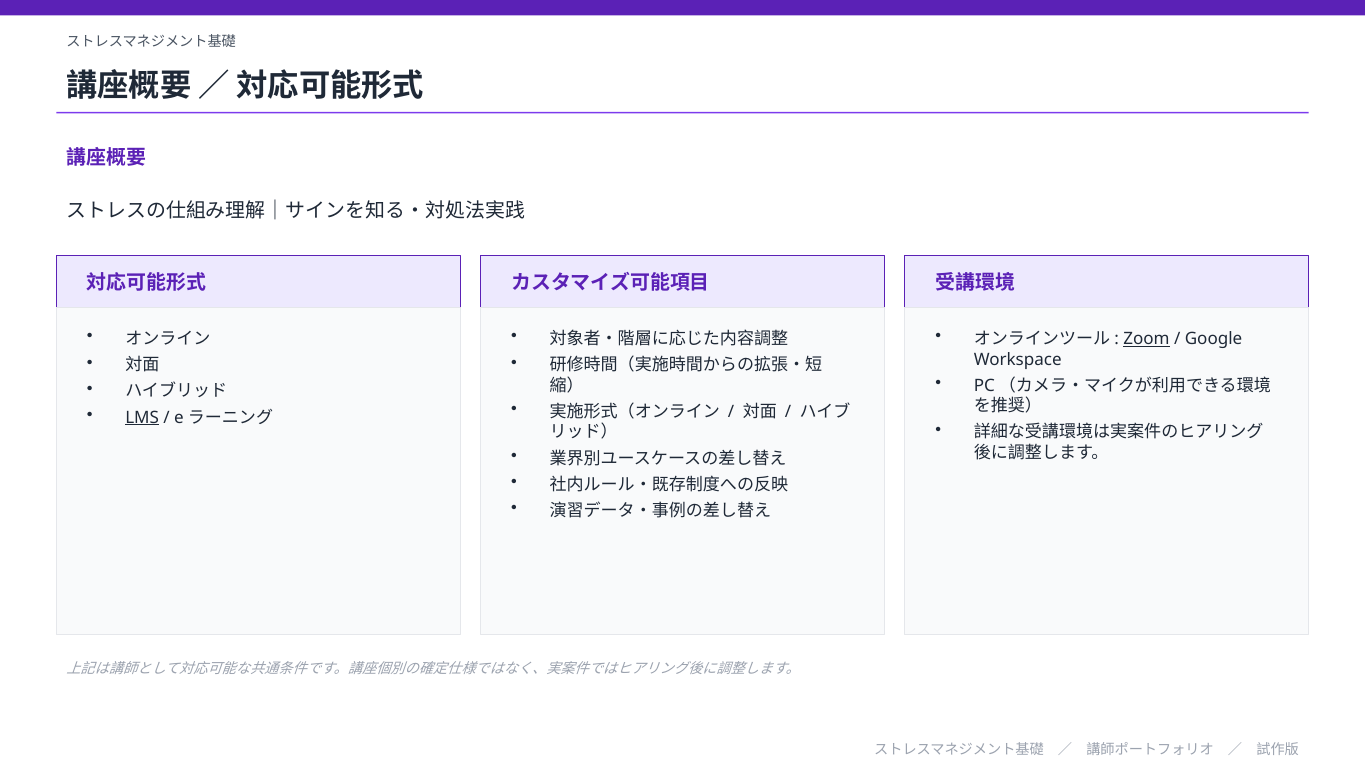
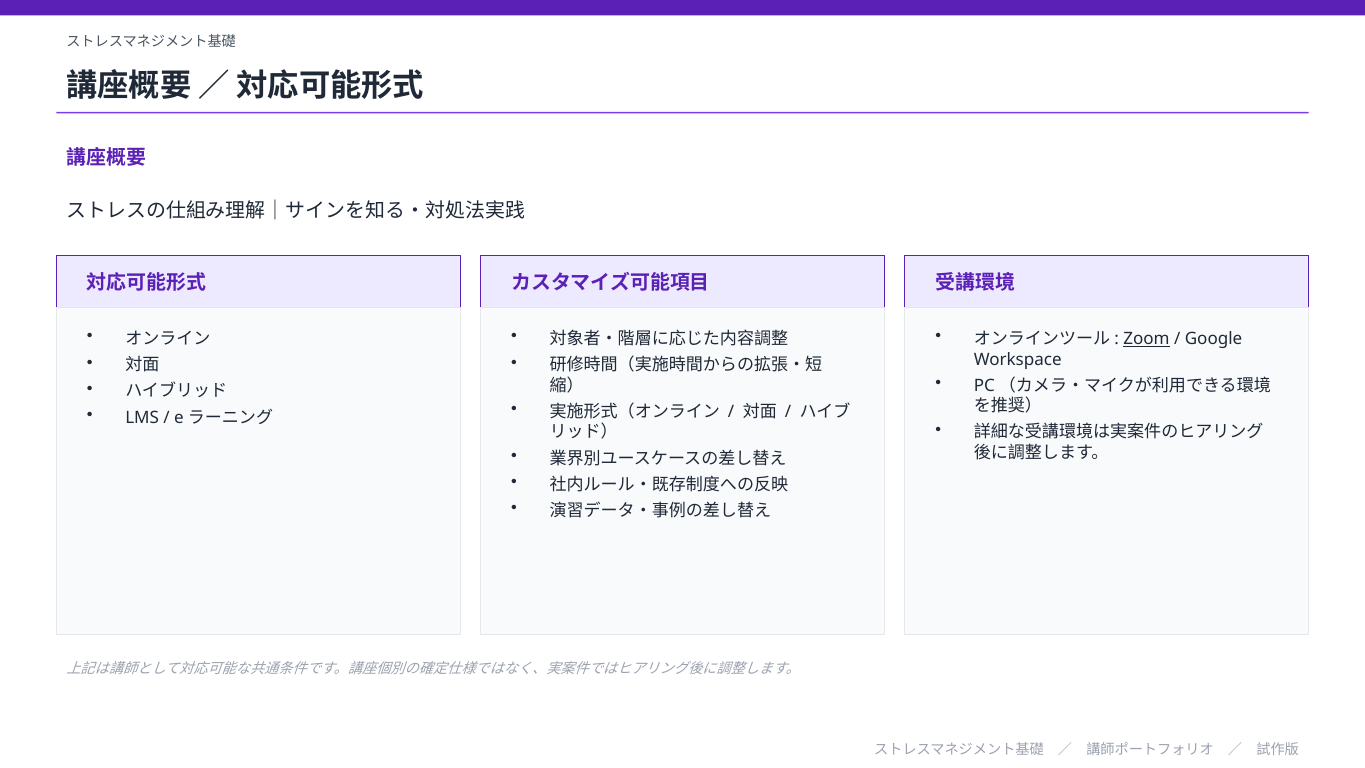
LMS underline: present -> none (142, 417)
